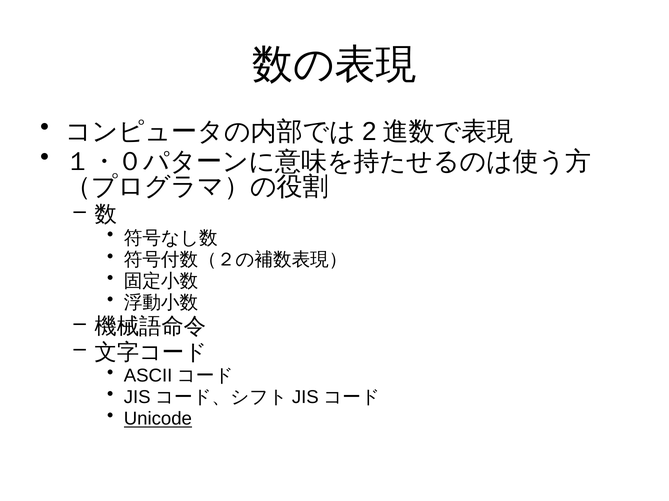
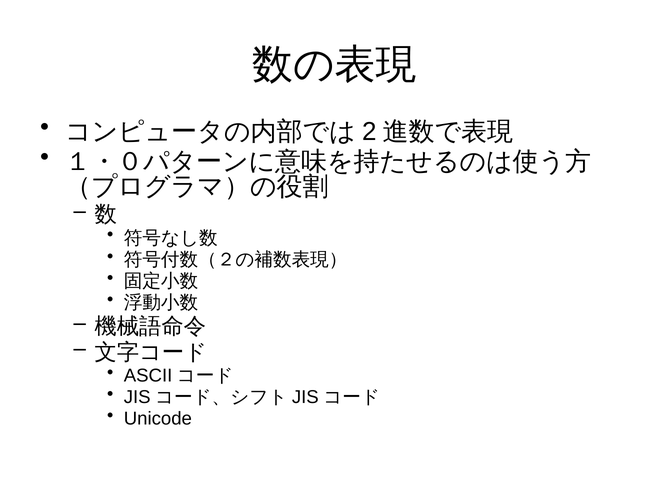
Unicode underline: present -> none (158, 419)
